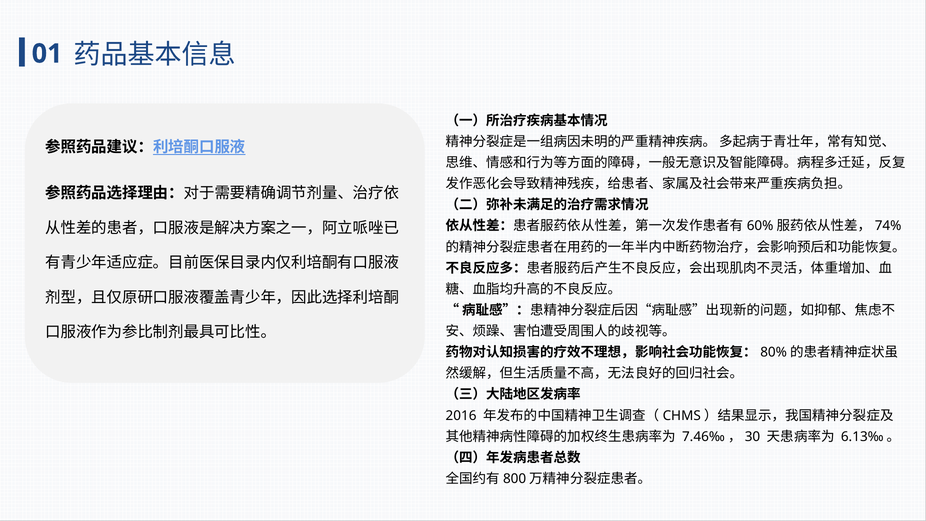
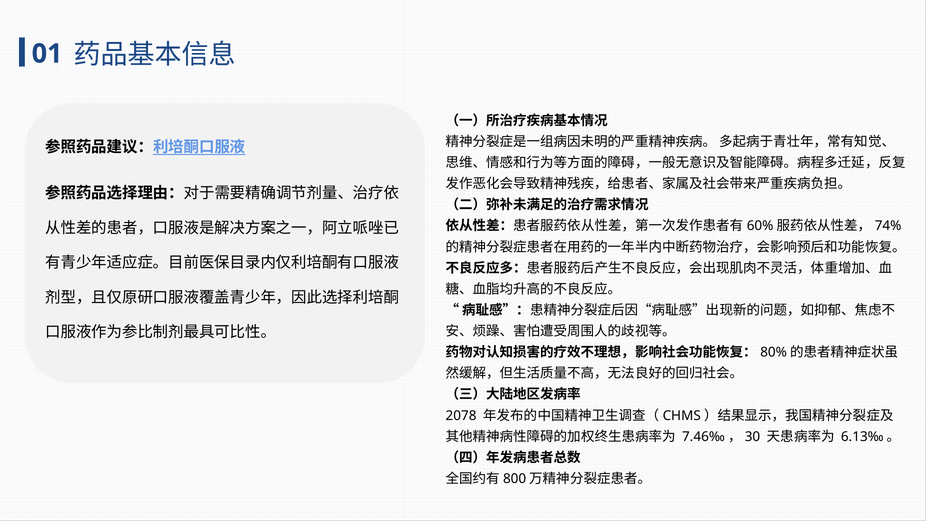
2016: 2016 -> 2078 (461, 415)
